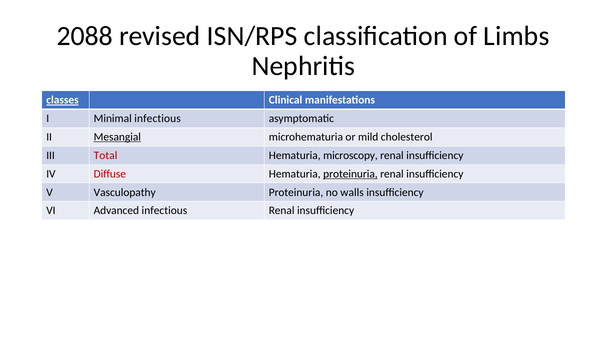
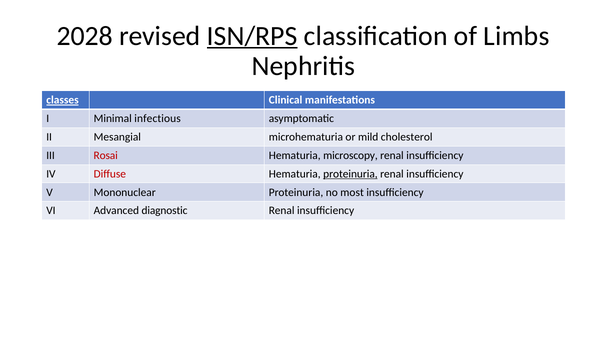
2088: 2088 -> 2028 (85, 36)
ISN/RPS underline: none -> present (252, 36)
Mesangial underline: present -> none (117, 137)
Total: Total -> Rosai (106, 156)
Vasculopathy: Vasculopathy -> Mononuclear (125, 193)
walls: walls -> most (352, 193)
Advanced infectious: infectious -> diagnostic (165, 211)
